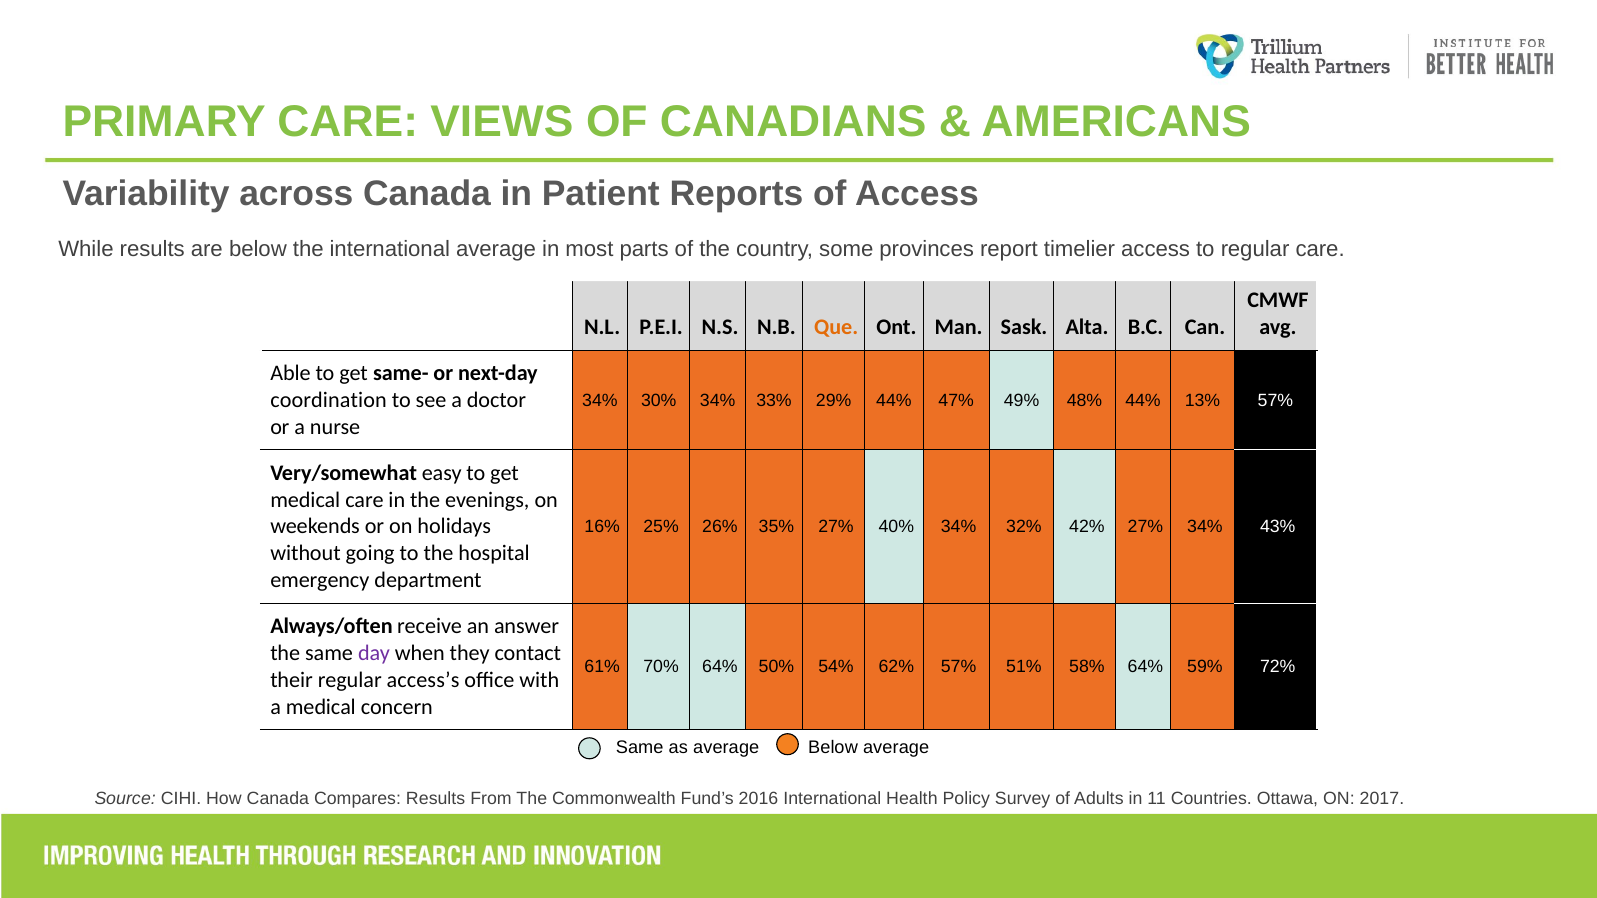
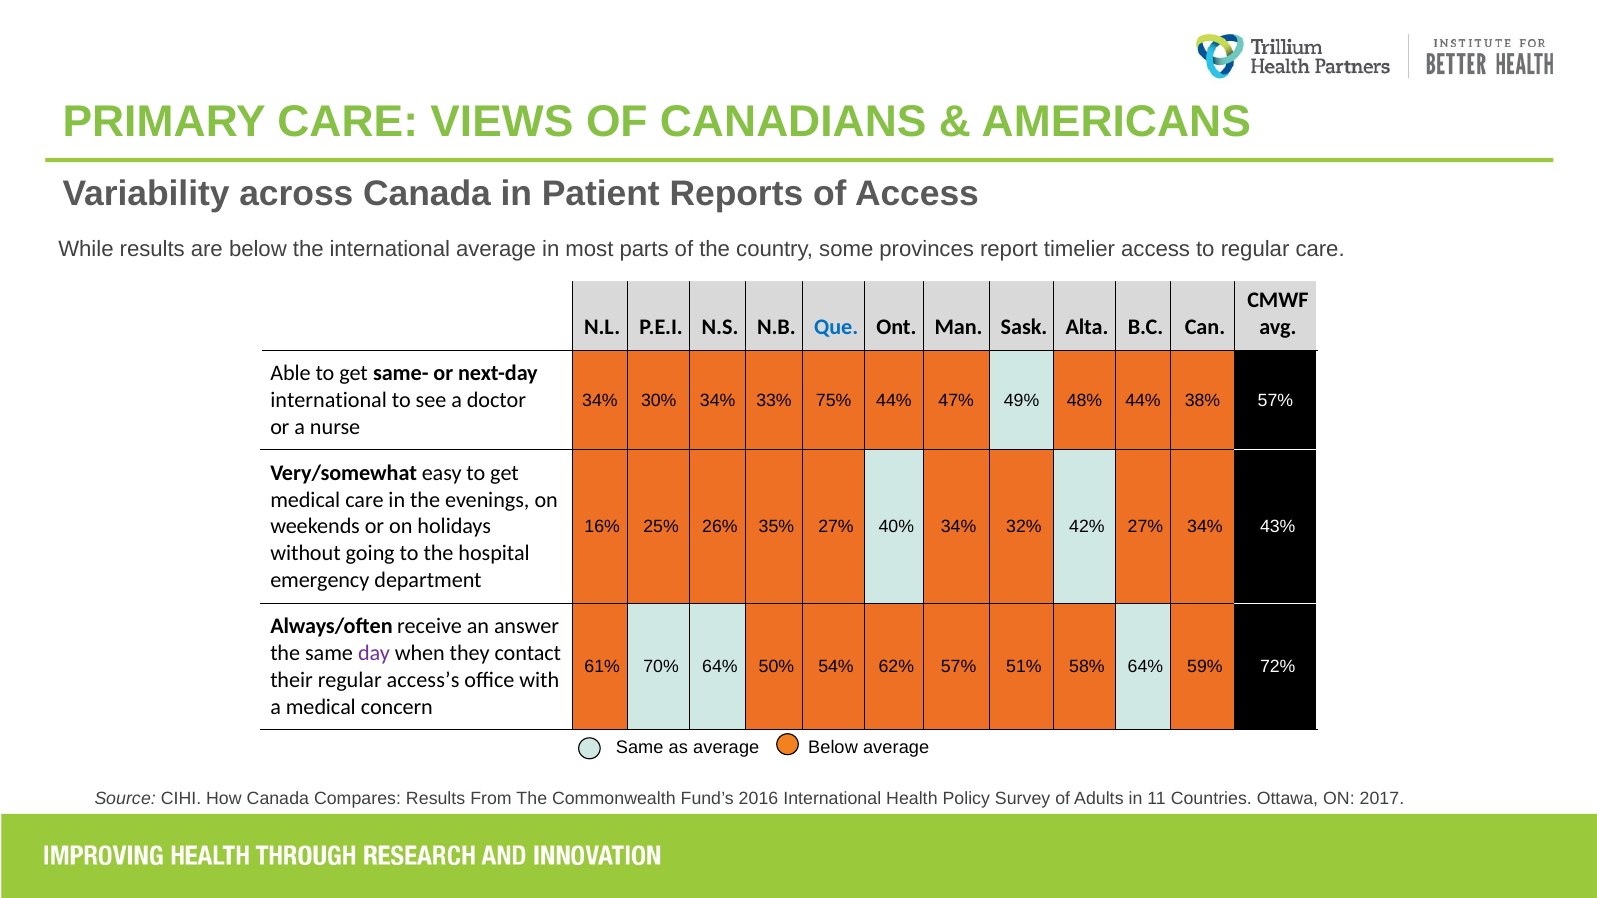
Que colour: orange -> blue (836, 328)
coordination: coordination -> international (329, 400)
29%: 29% -> 75% (834, 401)
13%: 13% -> 38% (1203, 401)
